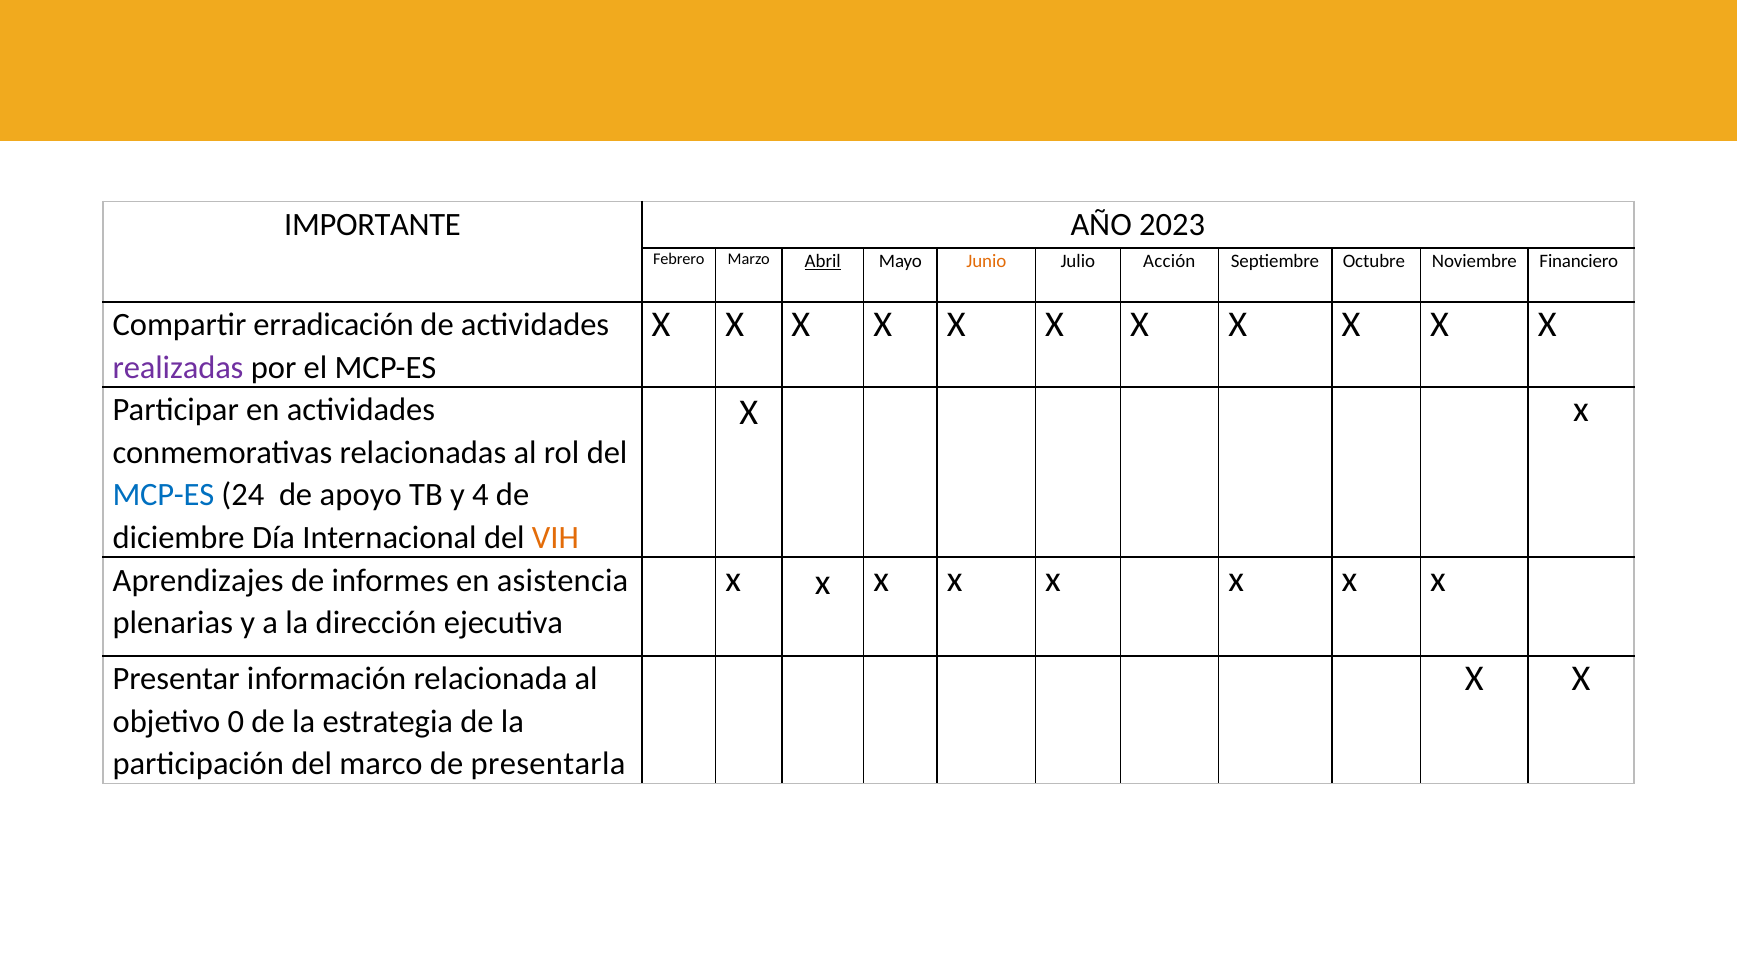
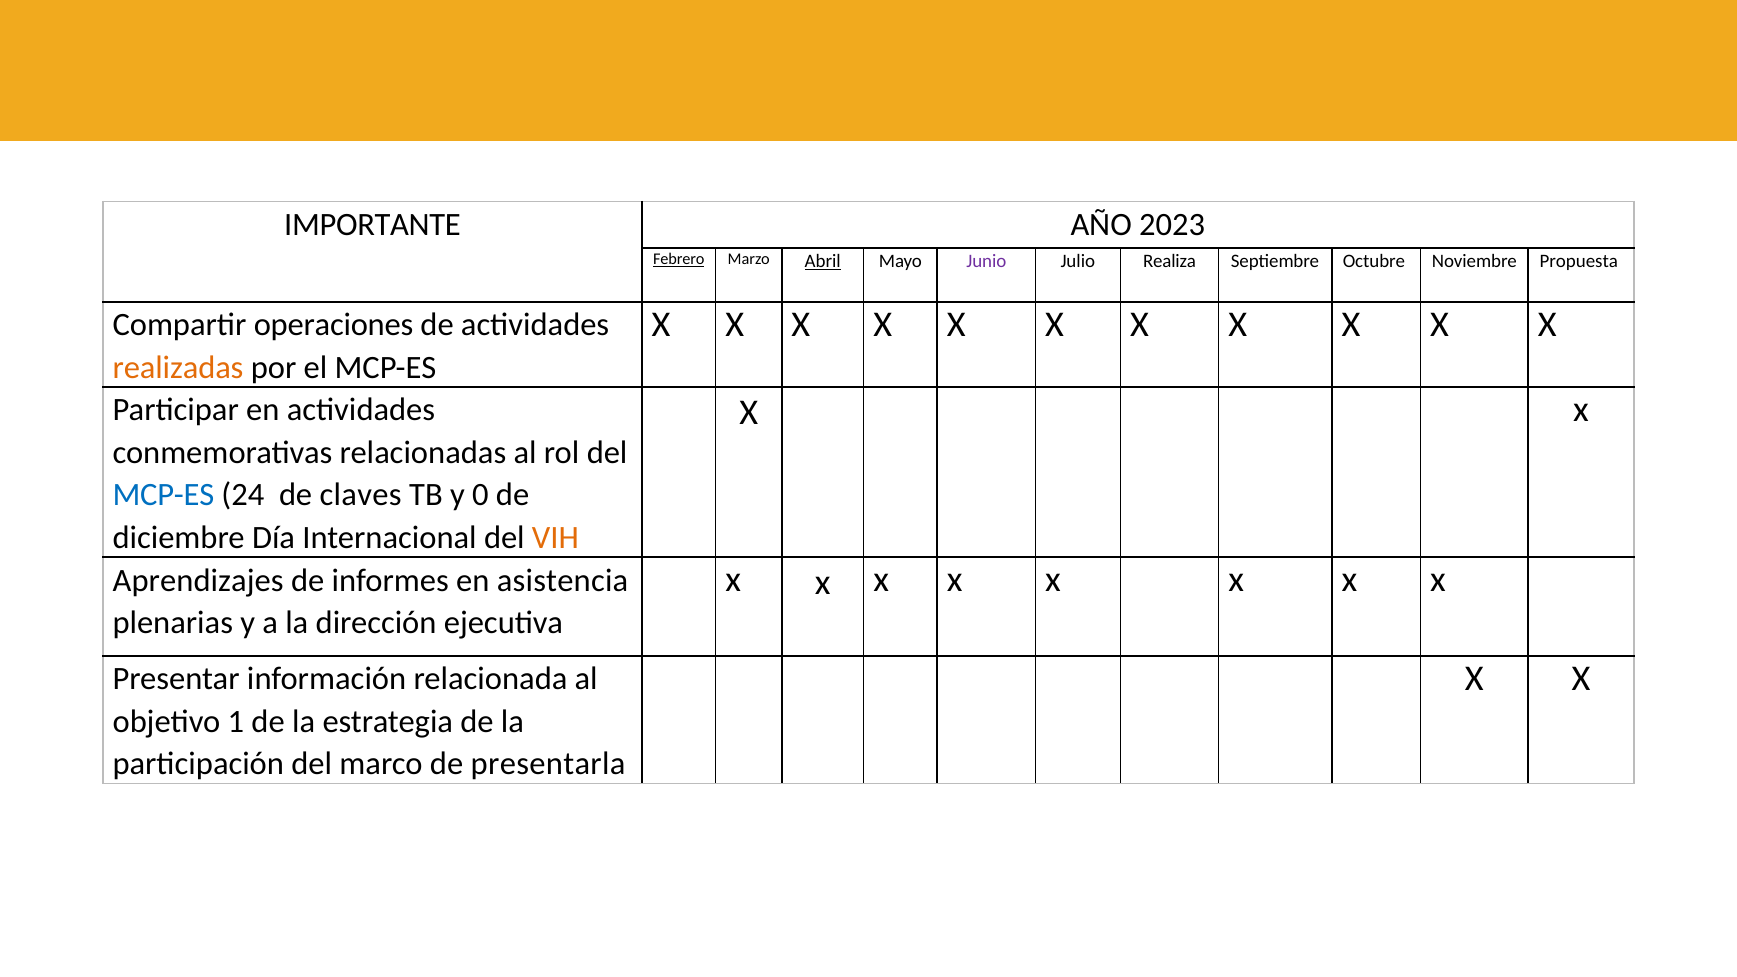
Febrero underline: none -> present (679, 259)
Junio colour: orange -> purple (986, 261)
Acción: Acción -> Realiza (1170, 261)
Financiero: Financiero -> Propuesta (1579, 261)
erradicación: erradicación -> operaciones (334, 325)
realizadas colour: purple -> orange (178, 368)
apoyo: apoyo -> claves (361, 495)
4: 4 -> 0 (480, 495)
0: 0 -> 1 (236, 722)
